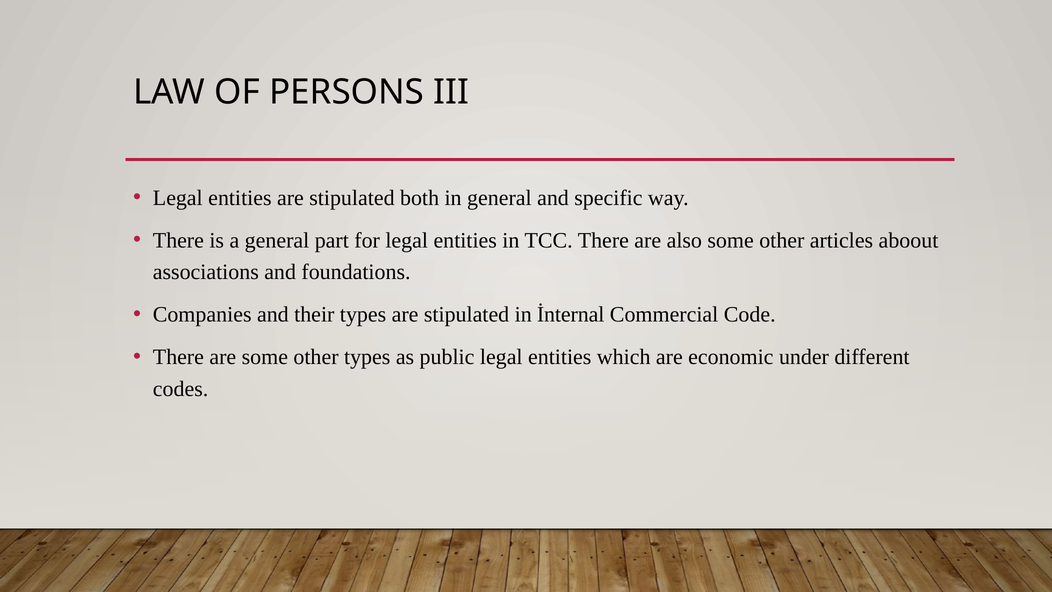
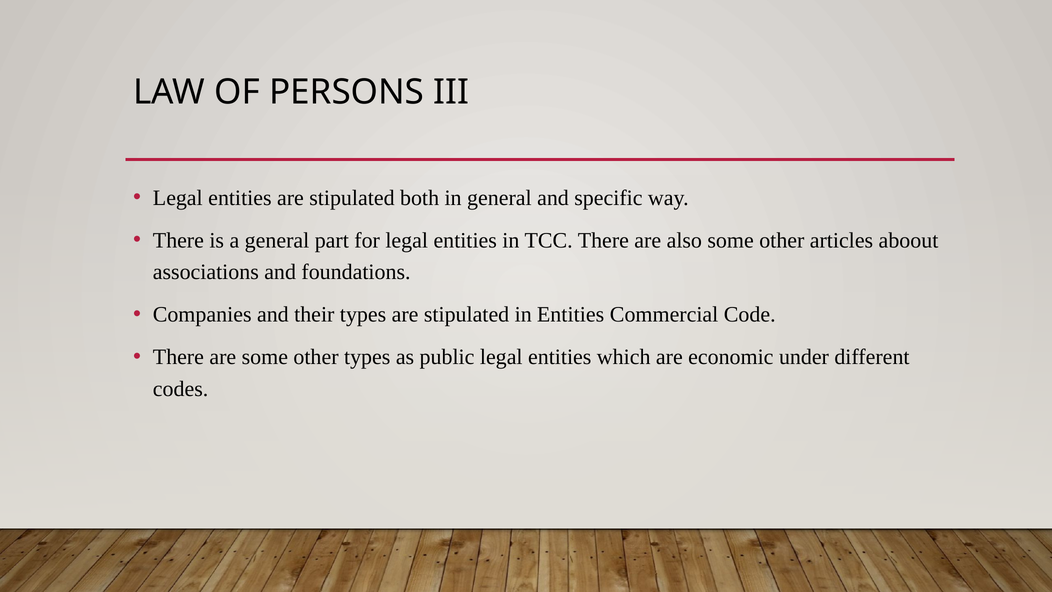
in İnternal: İnternal -> Entities (571, 315)
